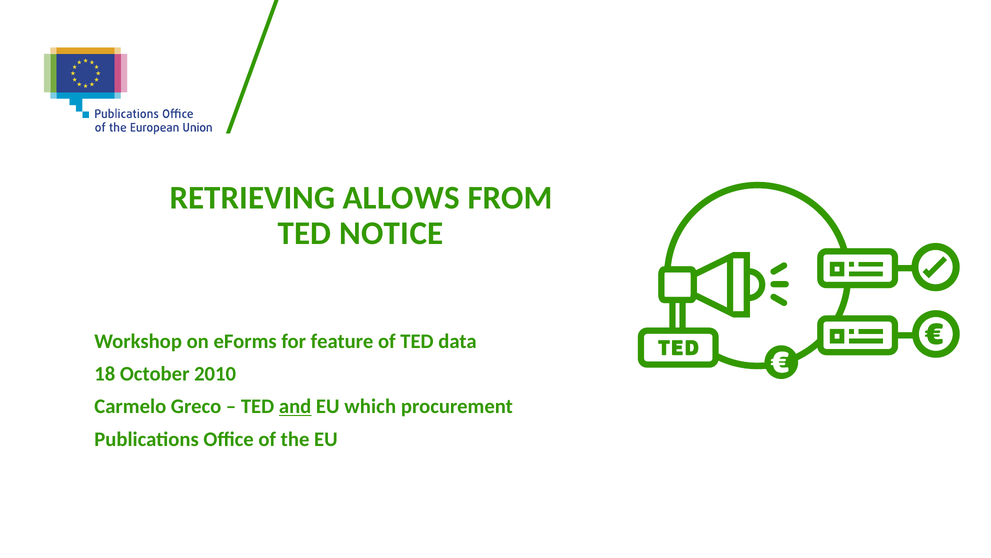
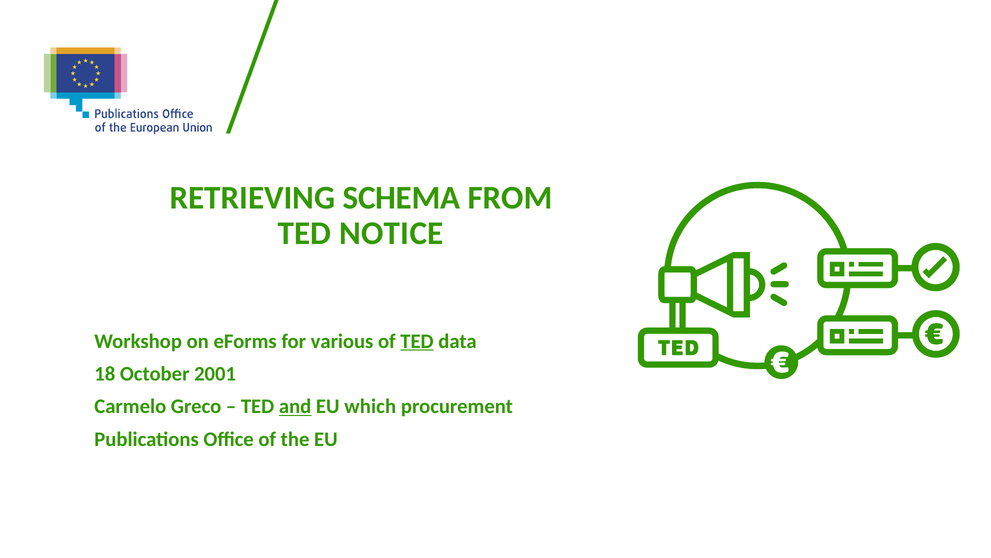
ALLOWS: ALLOWS -> SCHEMA (402, 198)
feature: feature -> various (342, 341)
TED underline: none -> present (417, 341)
2010: 2010 -> 2001 (215, 373)
